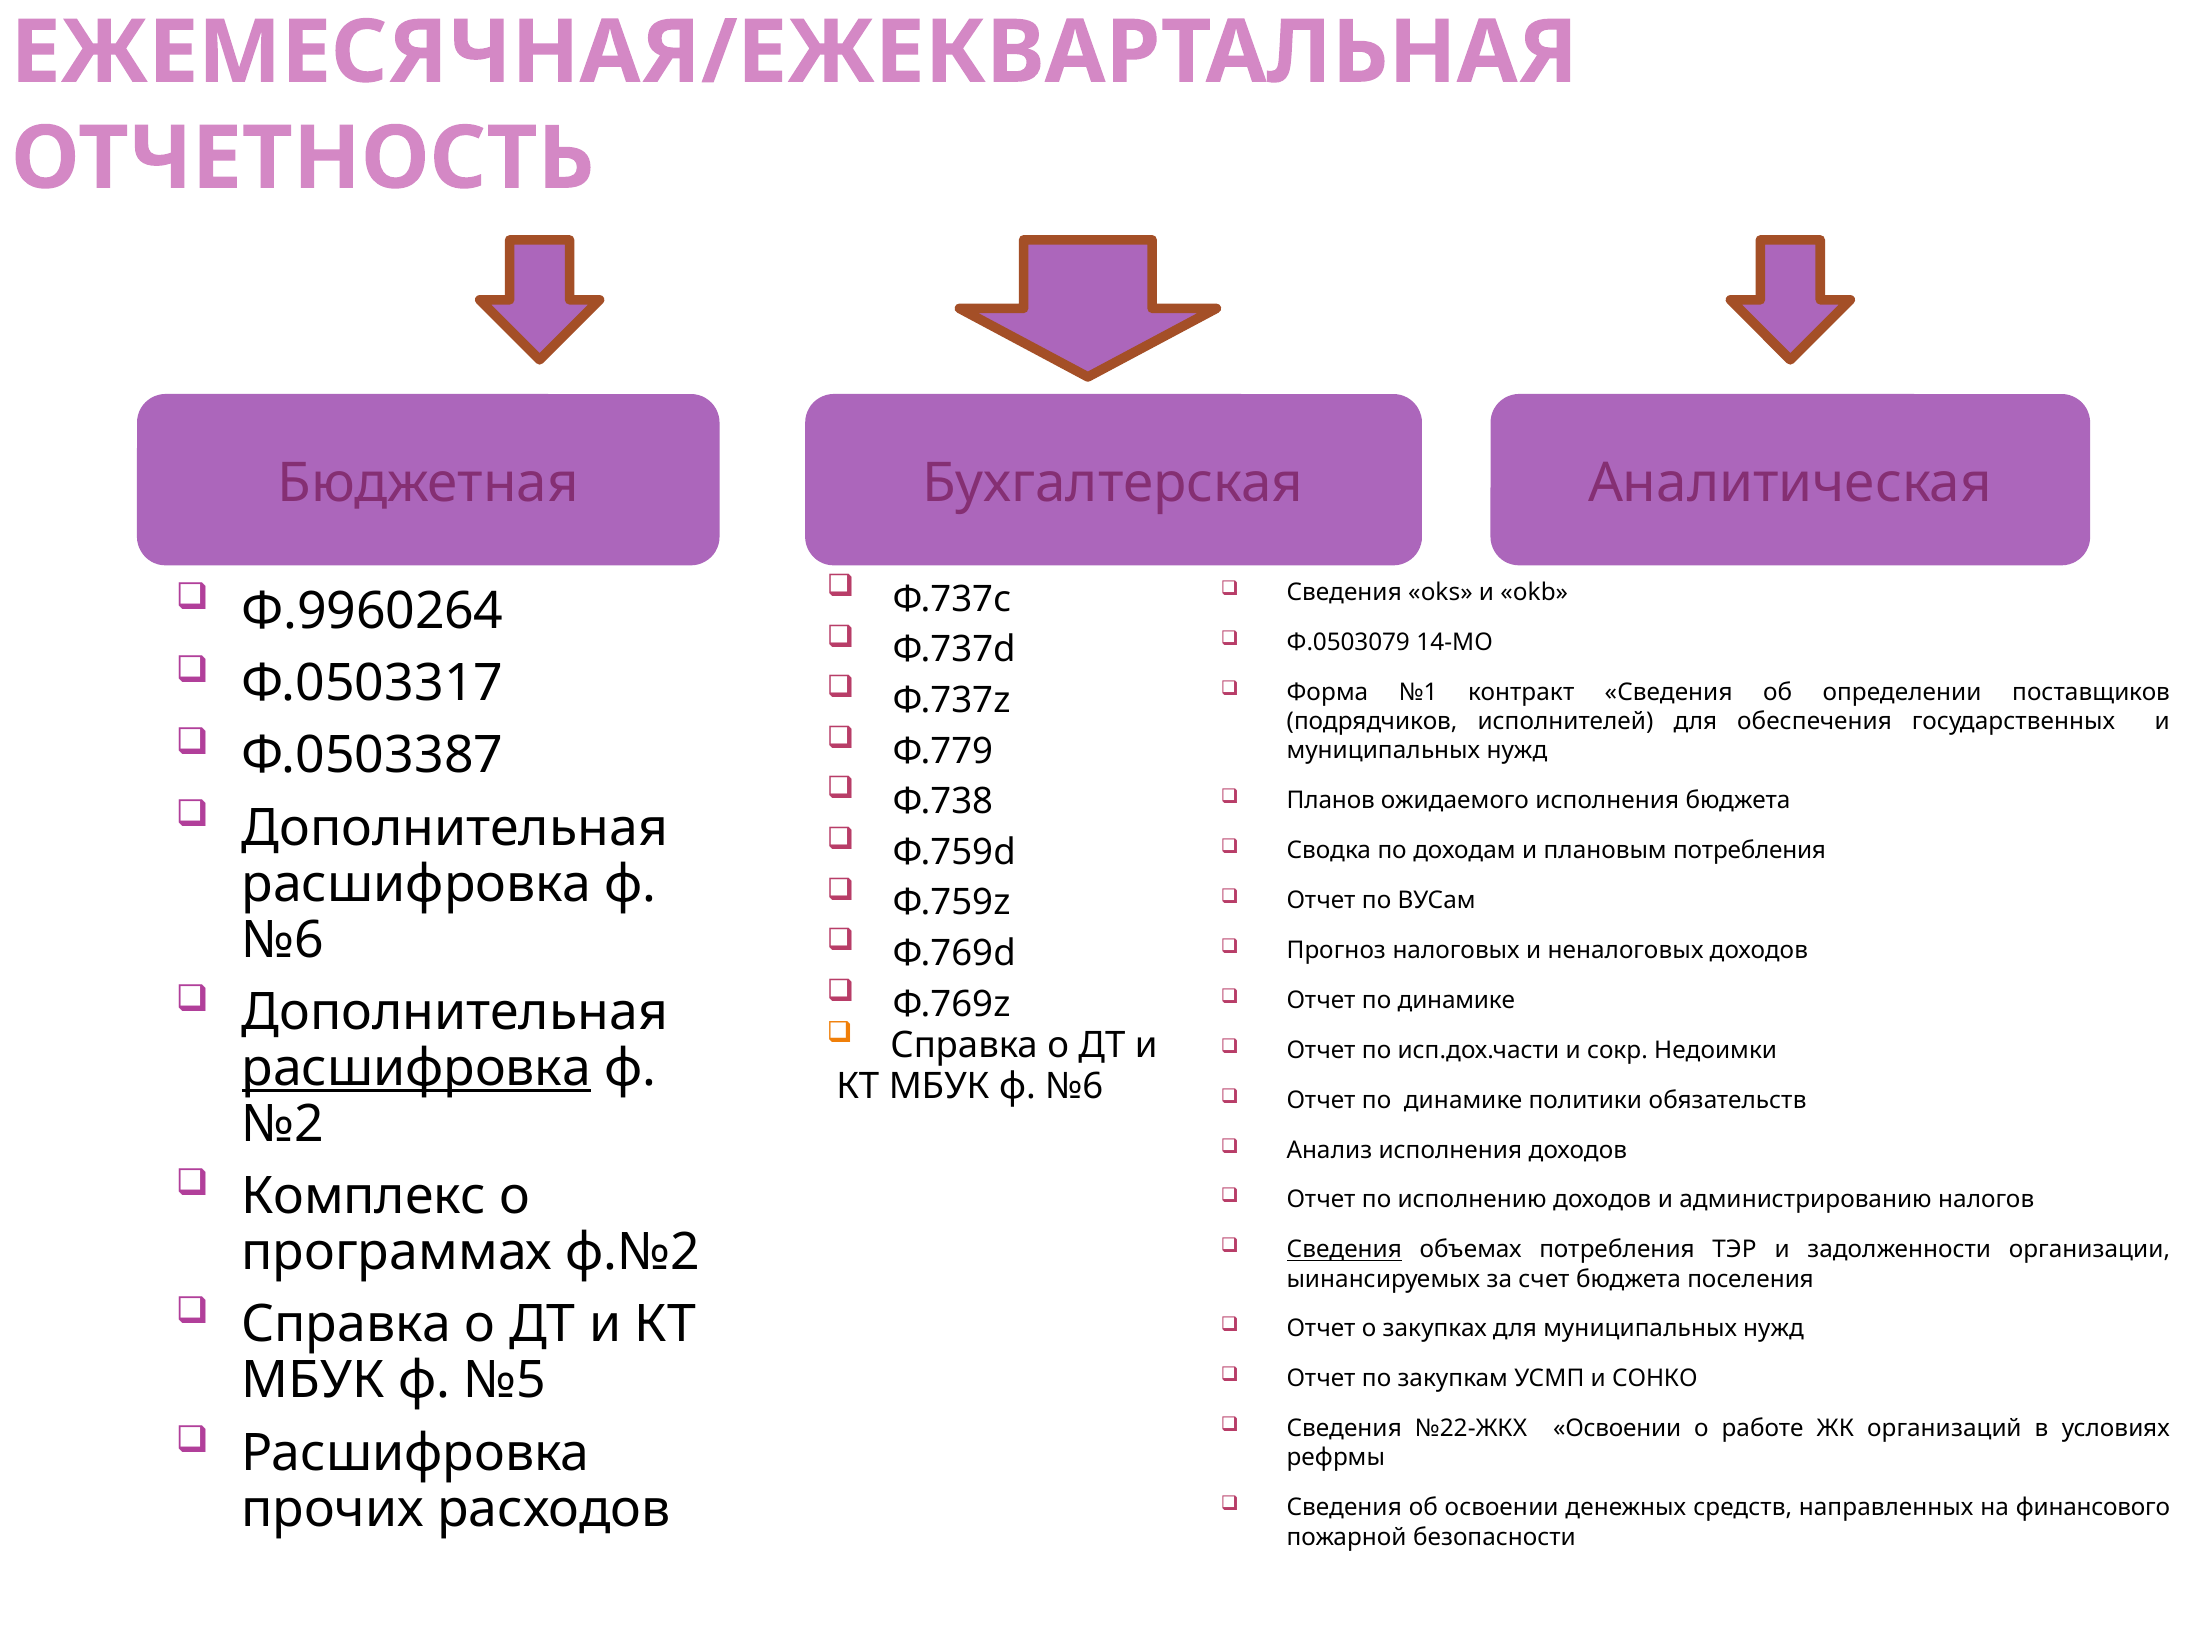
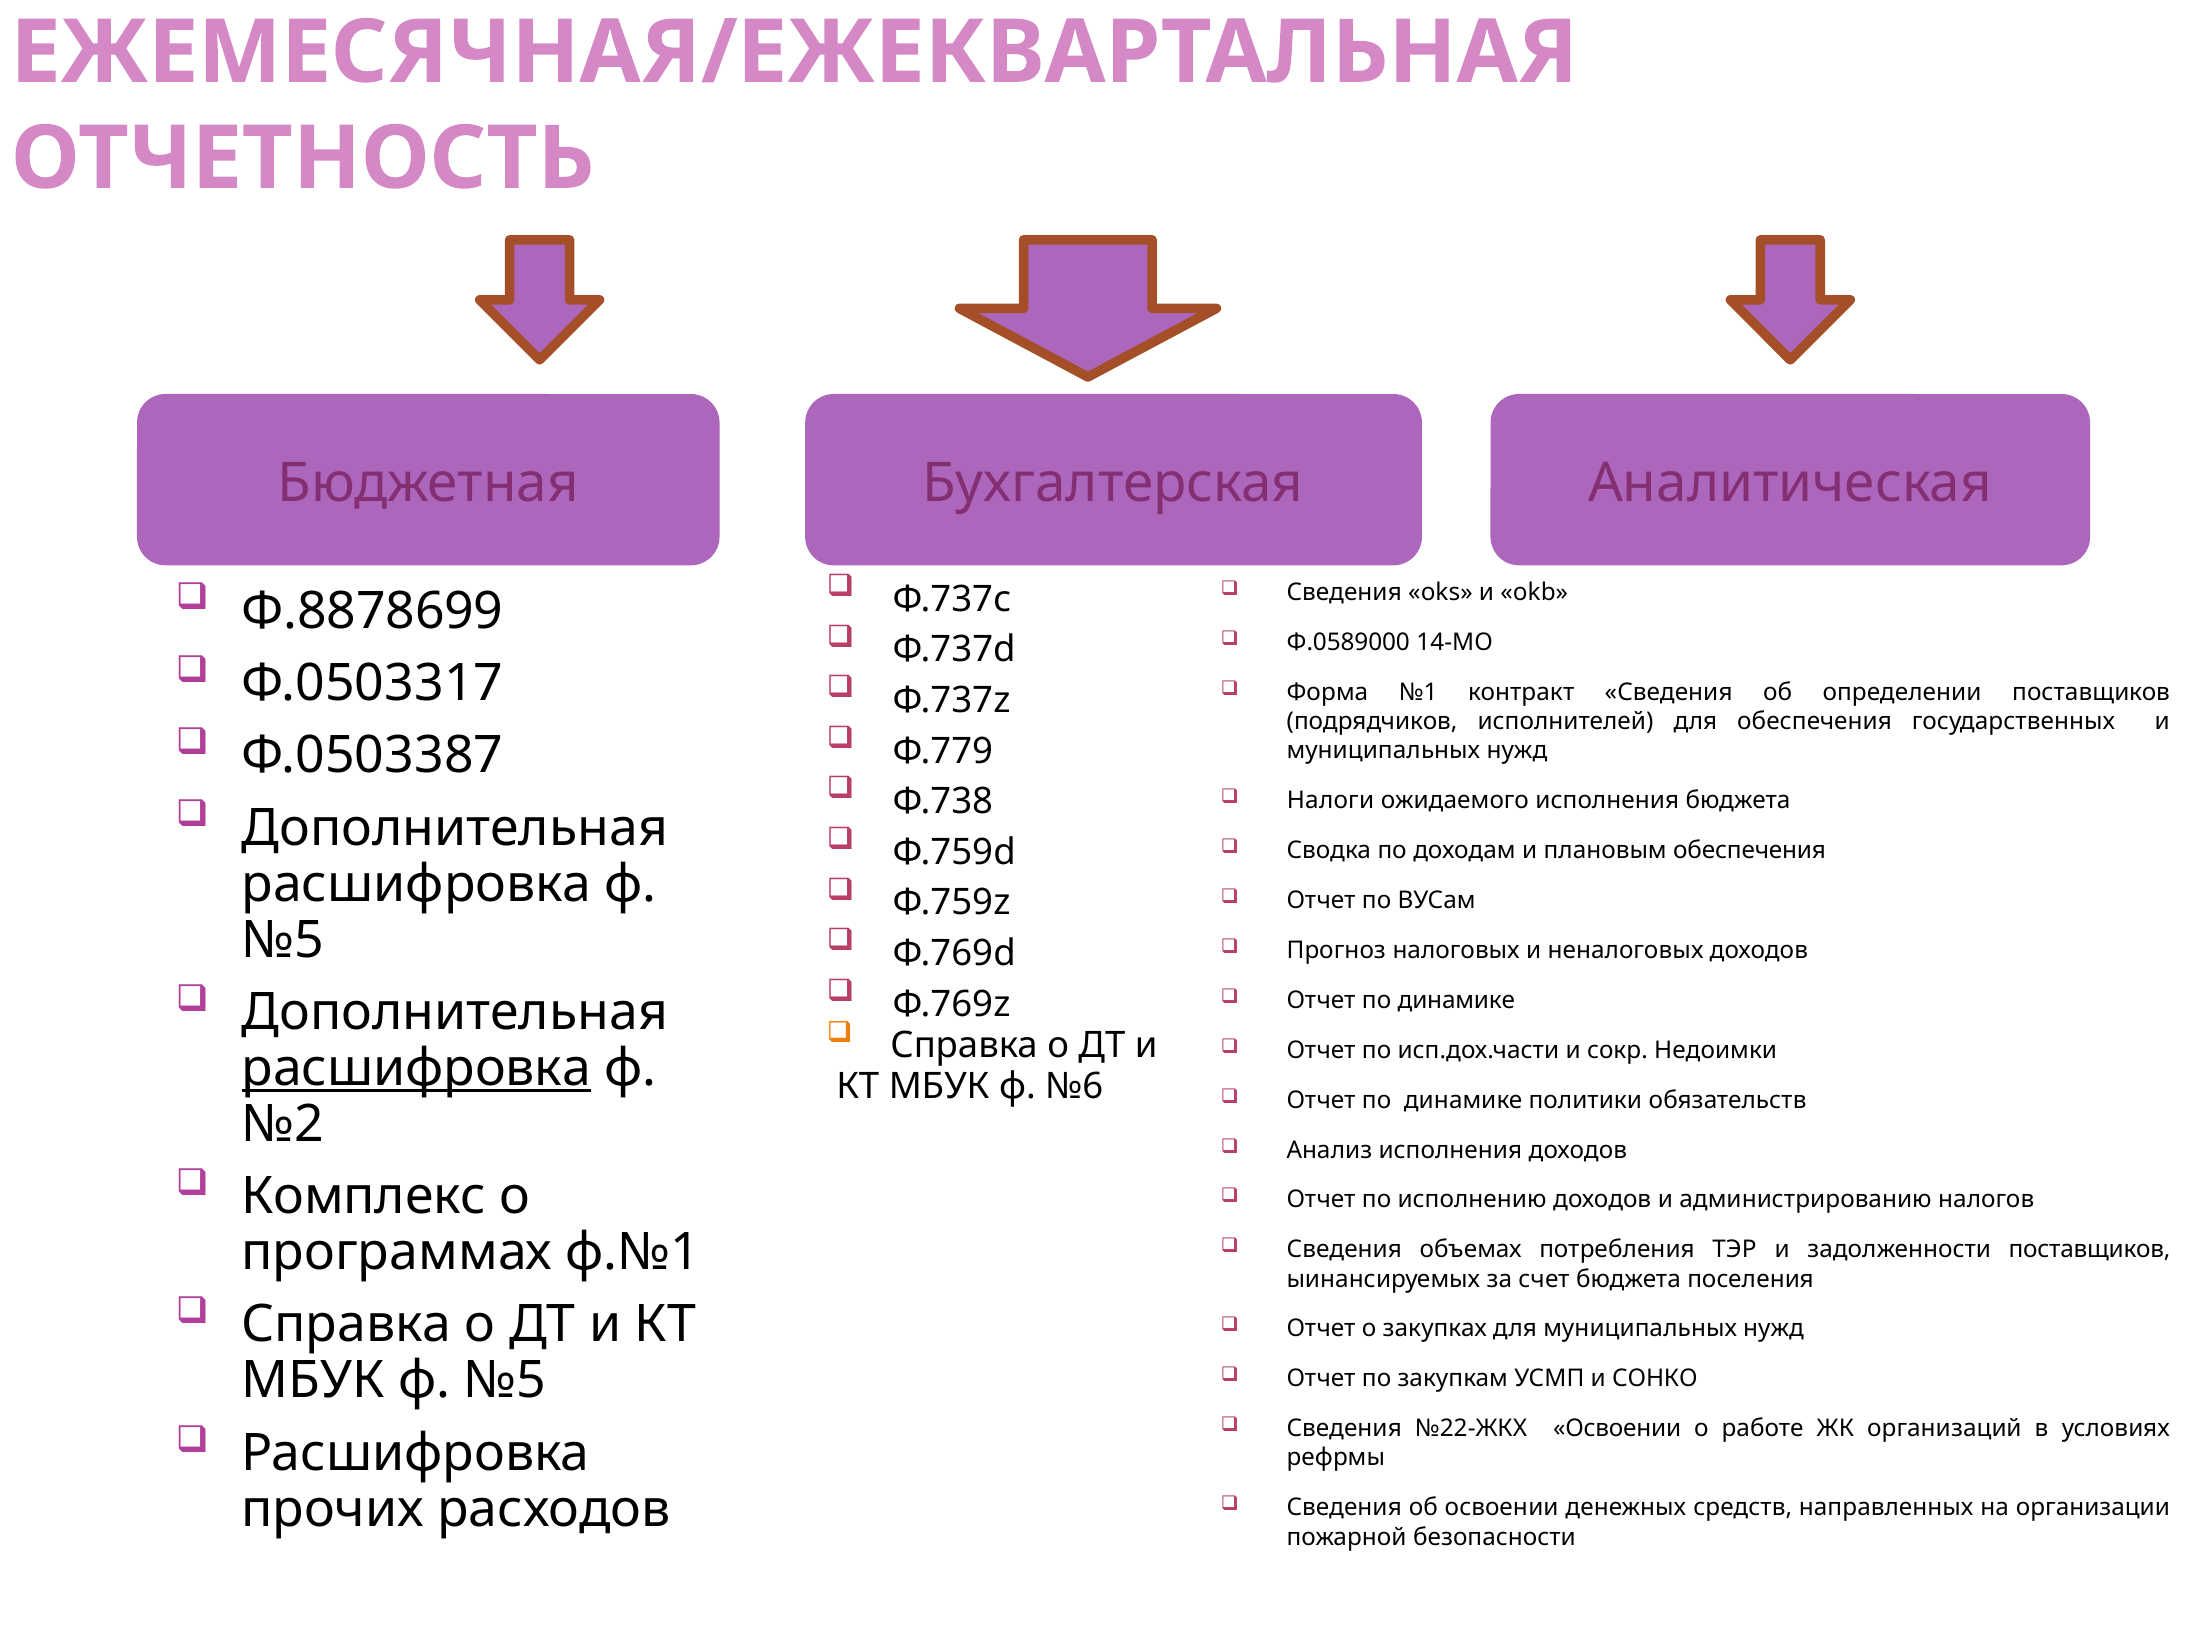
Ф.9960264: Ф.9960264 -> Ф.8878699 (373, 611)
Ф.0503079: Ф.0503079 -> Ф.0589000 (1348, 642)
Планов: Планов -> Налоги (1331, 801)
плановым потребления: потребления -> обеспечения (1750, 850)
№6: №6 -> №5 (283, 940)
ф.№2: ф.№2 -> ф.№1 (633, 1252)
Сведения underline: present -> none (1344, 1250)
задолженности организации: организации -> поставщиков (2090, 1250)
финансового: финансового -> организации (2093, 1508)
